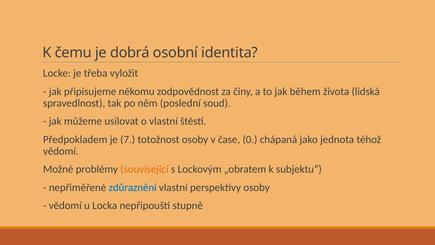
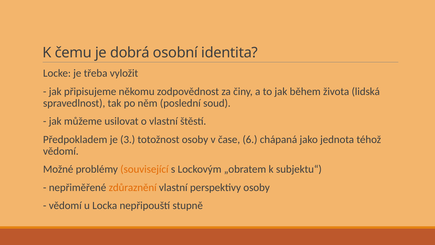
7: 7 -> 3 (128, 139)
0: 0 -> 6 (250, 139)
zdůraznění colour: blue -> orange (133, 187)
